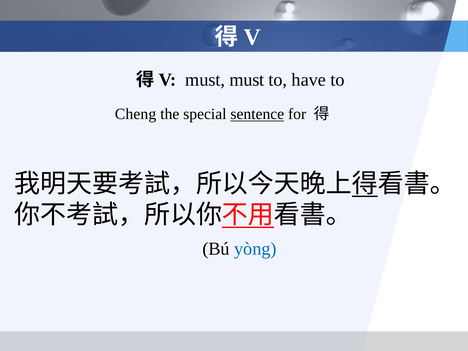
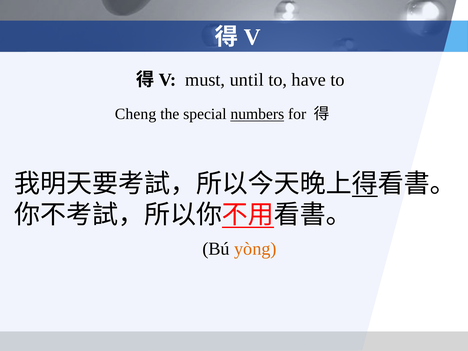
must must: must -> until (247, 80)
sentence: sentence -> numbers (257, 114)
yòng colour: blue -> orange (255, 249)
